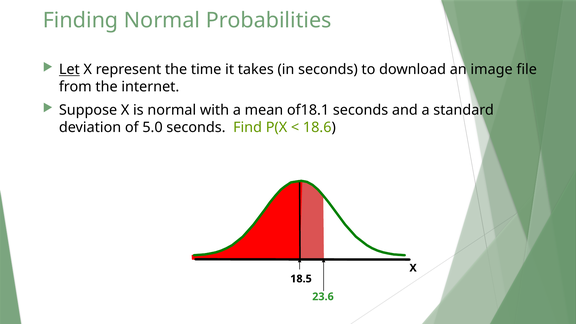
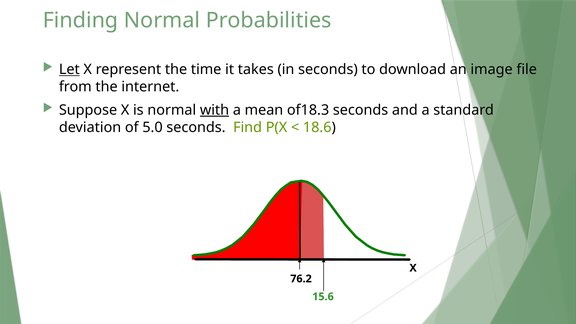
with underline: none -> present (215, 110)
of18.1: of18.1 -> of18.3 (308, 110)
18.5: 18.5 -> 76.2 (301, 279)
23.6: 23.6 -> 15.6 (323, 297)
